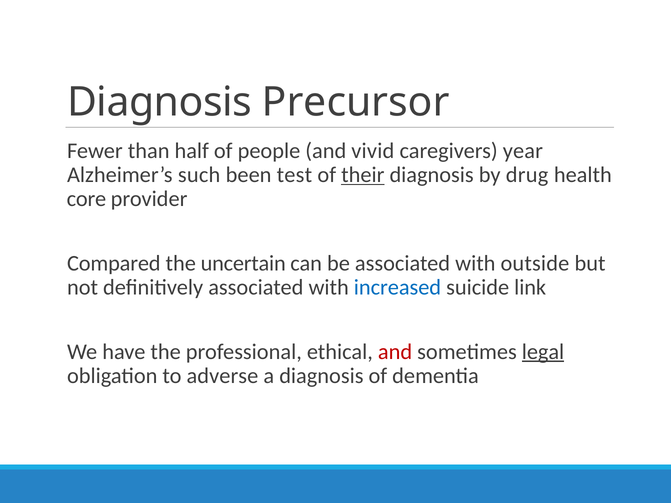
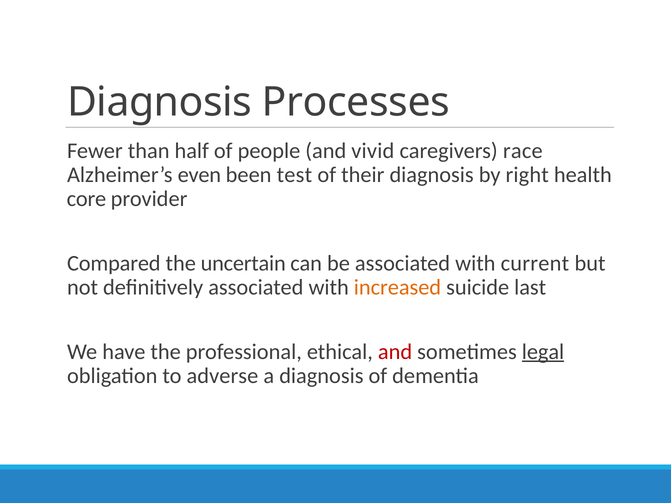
Precursor: Precursor -> Processes (356, 102)
year: year -> race (523, 151)
such: such -> even (199, 175)
their underline: present -> none (363, 175)
drug: drug -> right (527, 175)
outside: outside -> current (535, 263)
increased colour: blue -> orange (397, 288)
link: link -> last (530, 288)
